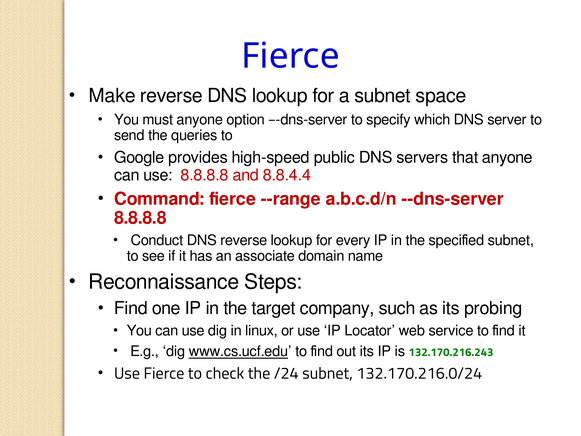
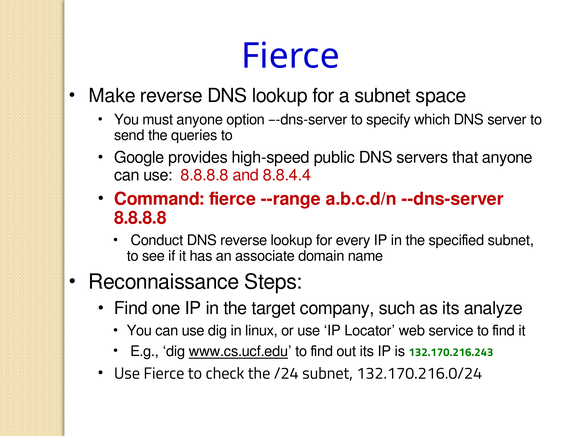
probing: probing -> analyze (493, 308)
